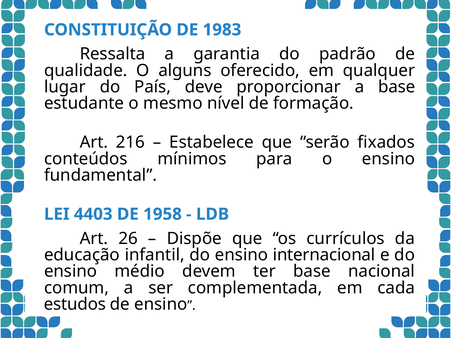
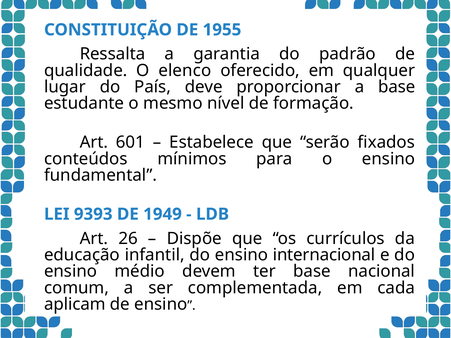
1983: 1983 -> 1955 (222, 30)
alguns: alguns -> elenco (185, 71)
216: 216 -> 601 (130, 142)
4403: 4403 -> 9393 (93, 214)
1958: 1958 -> 1949 (163, 214)
estudos: estudos -> aplicam (75, 304)
